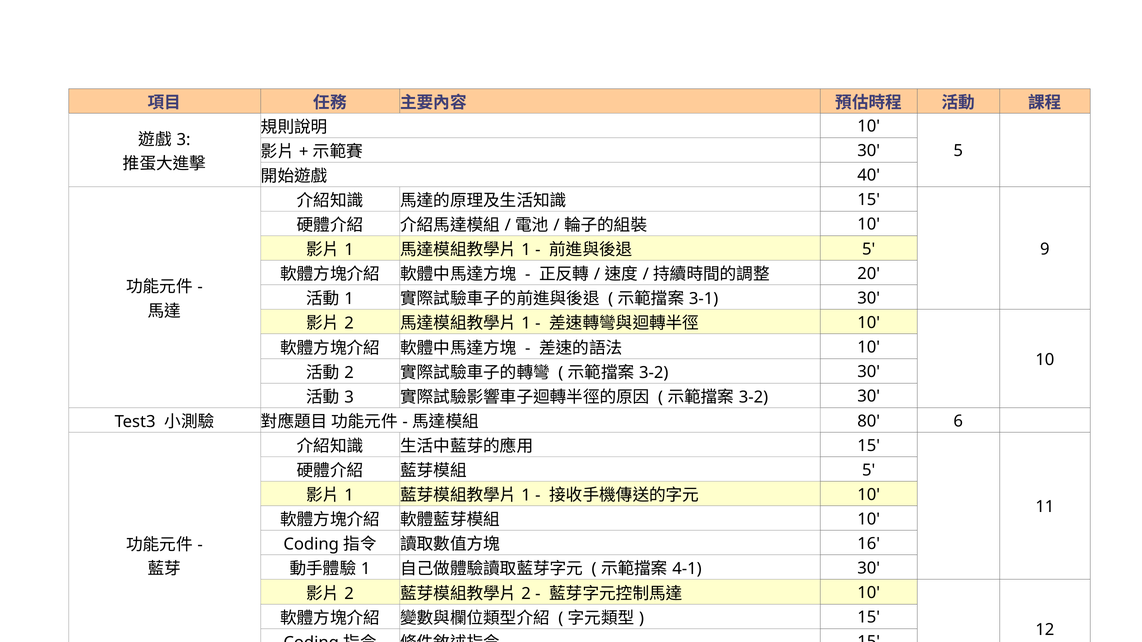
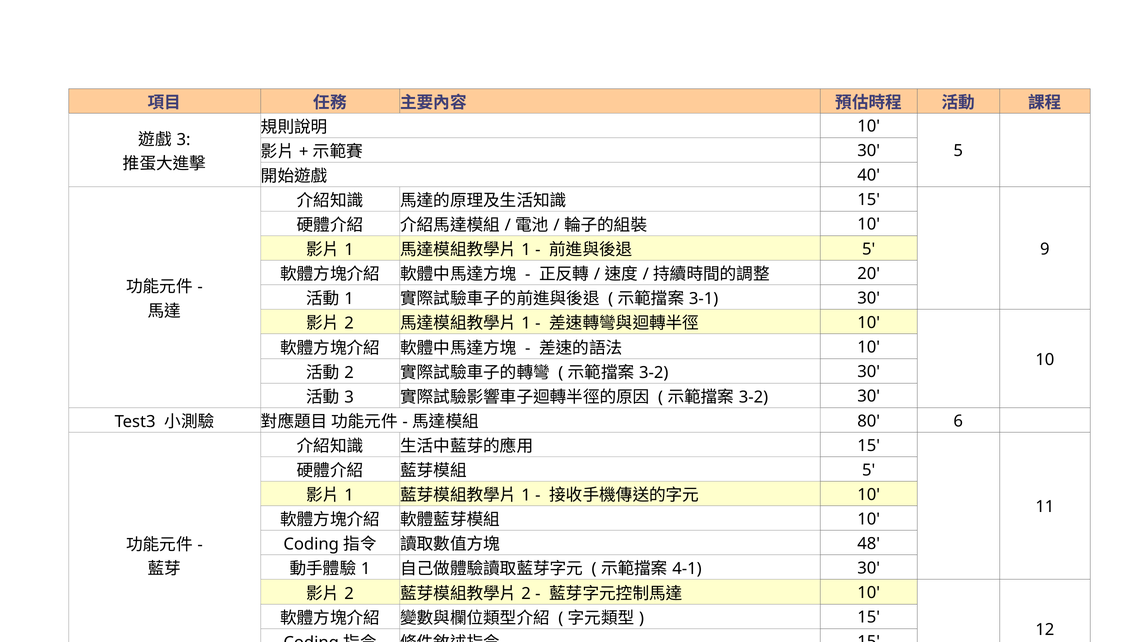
16: 16 -> 48 (869, 544)
